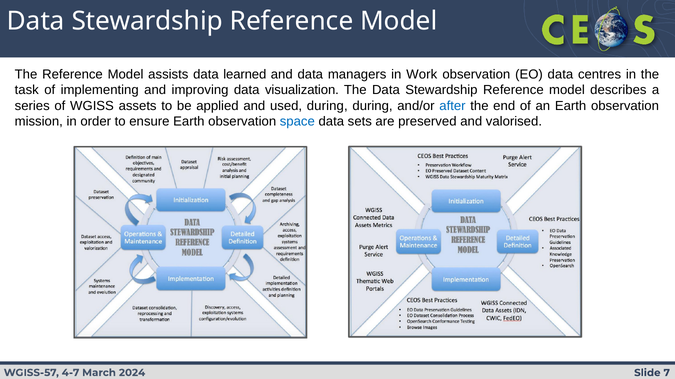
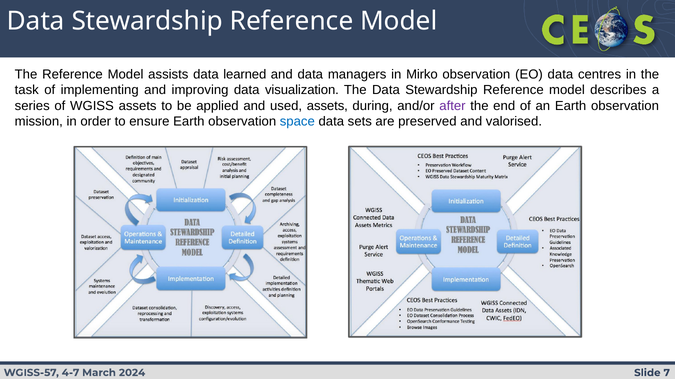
Work: Work -> Mirko (422, 75)
used during: during -> assets (327, 106)
after colour: blue -> purple (452, 106)
